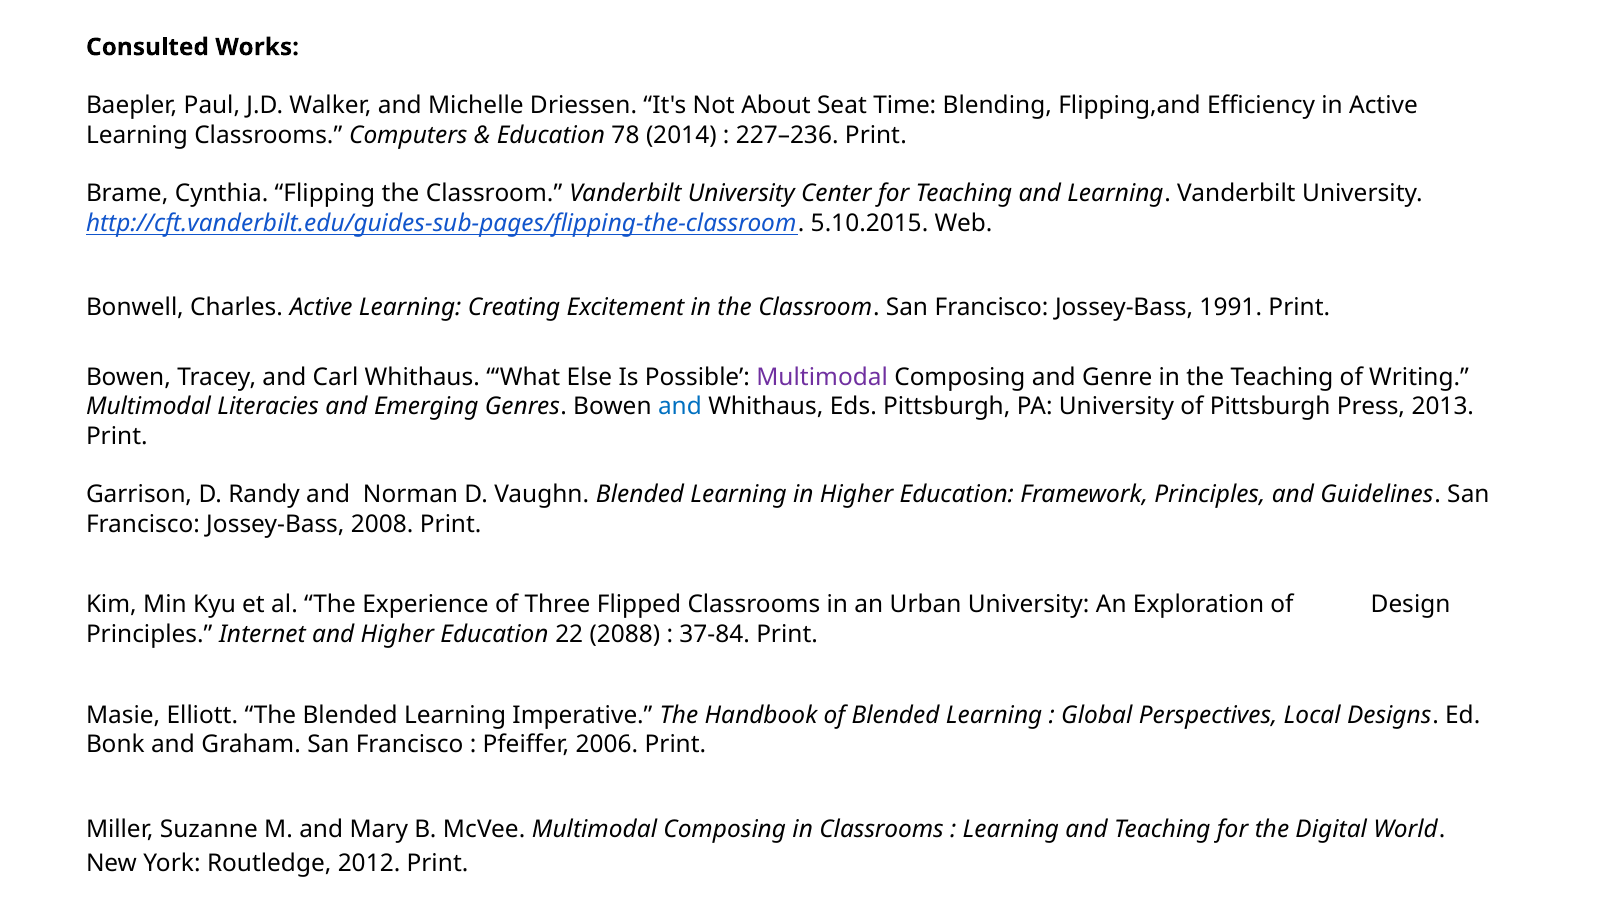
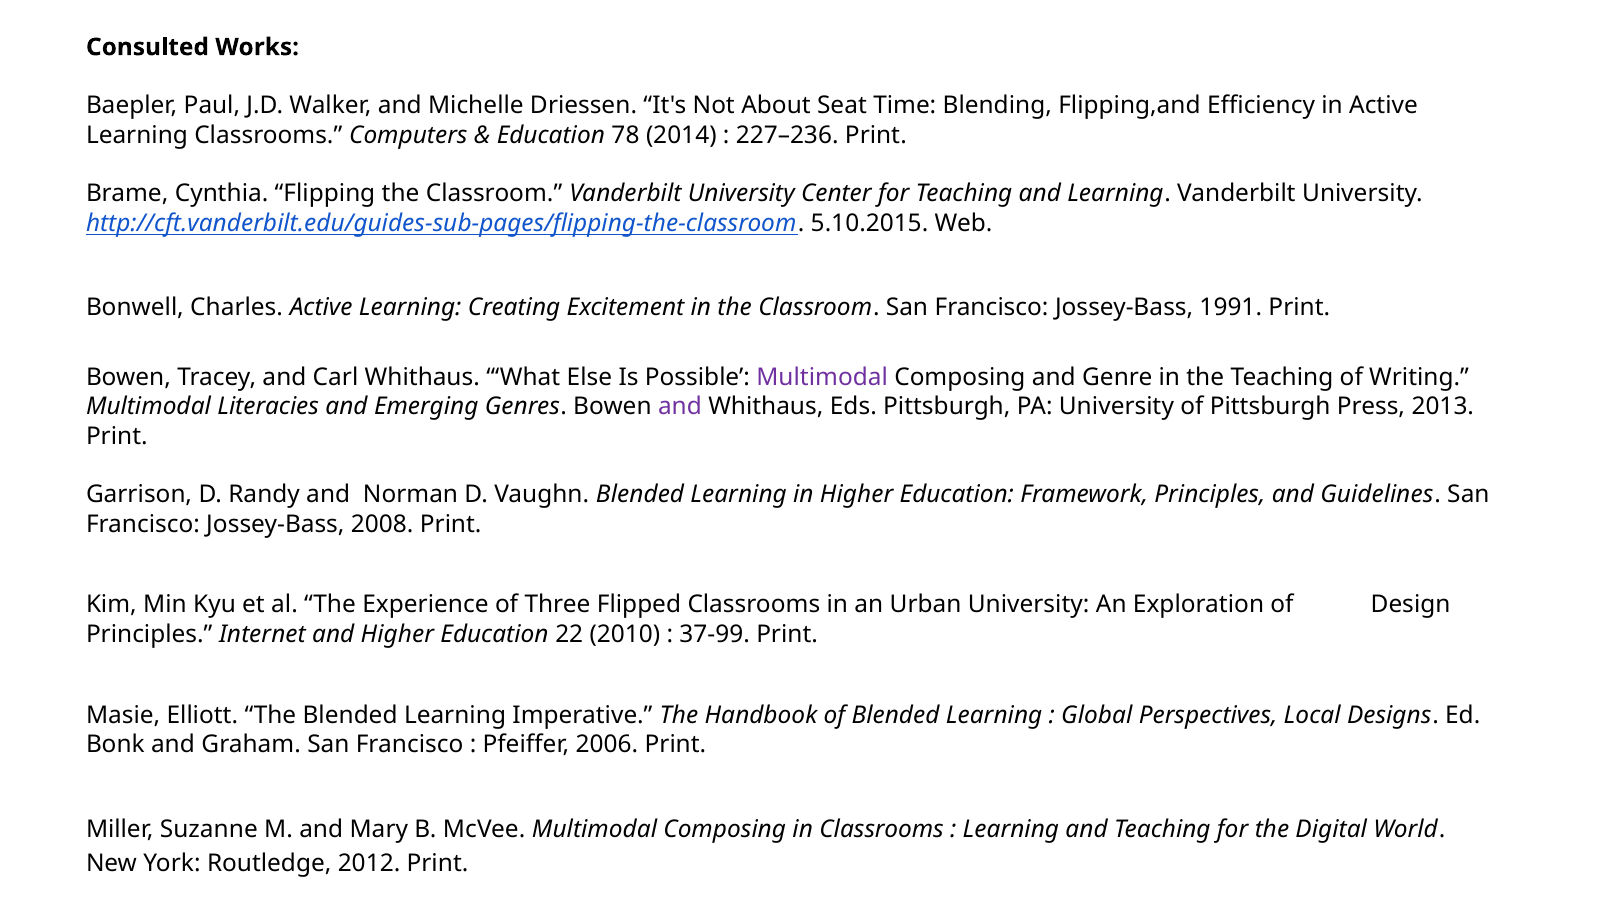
and colour: blue -> purple (680, 407)
2088: 2088 -> 2010 (625, 634)
37-84: 37-84 -> 37-99 (715, 634)
